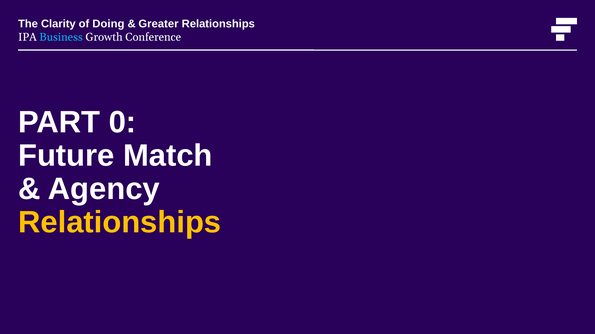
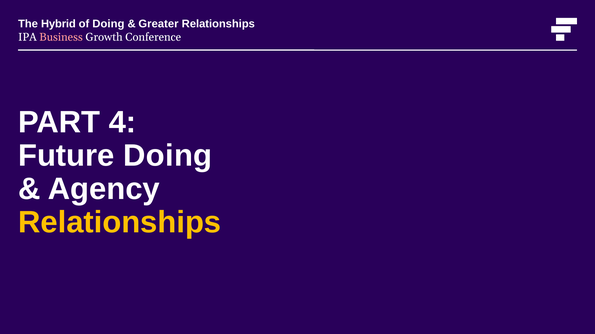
Clarity: Clarity -> Hybrid (58, 24)
Business colour: light blue -> pink (61, 37)
0: 0 -> 4 (123, 122)
Future Match: Match -> Doing (168, 156)
